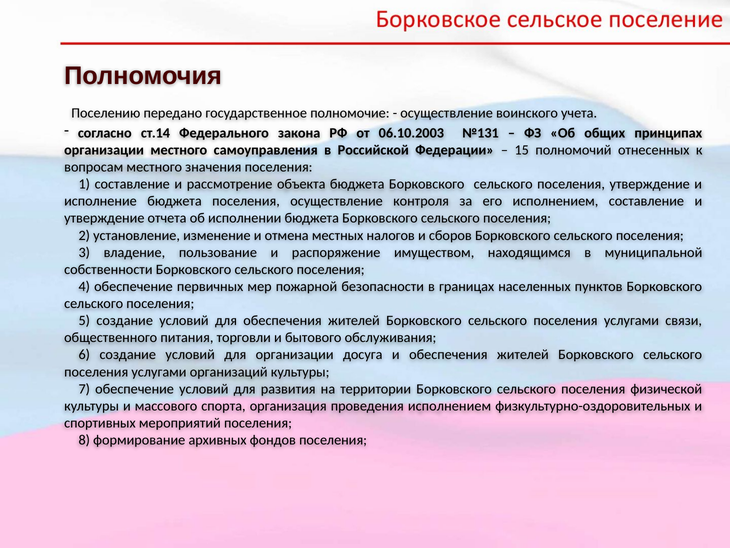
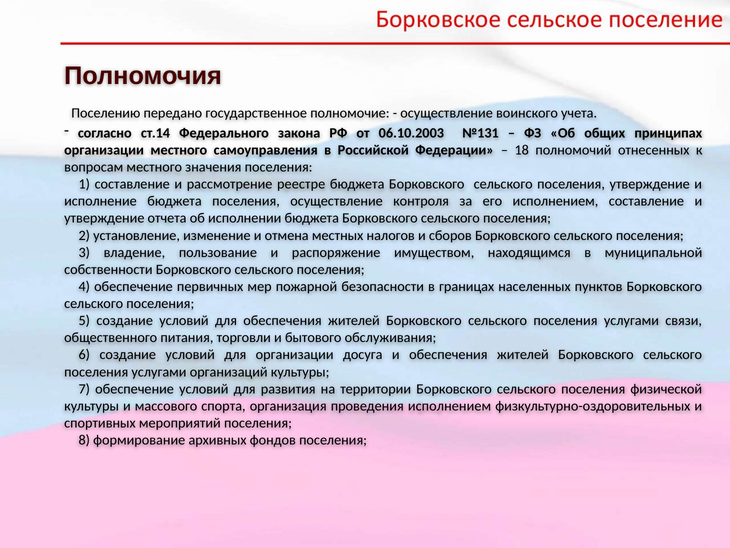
15: 15 -> 18 (522, 150)
объекта: объекта -> реестре (301, 184)
